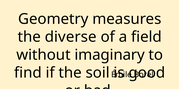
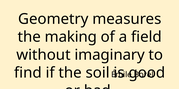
diverse: diverse -> making (71, 37)
